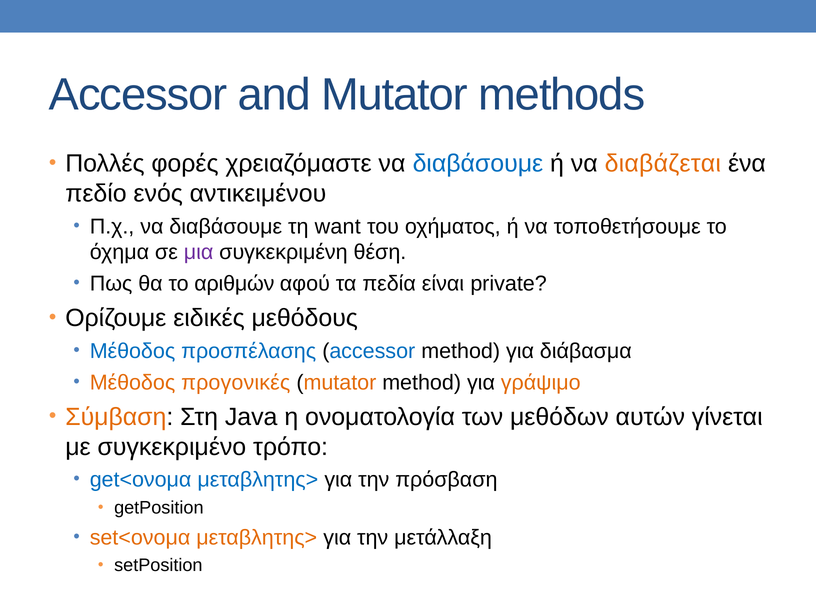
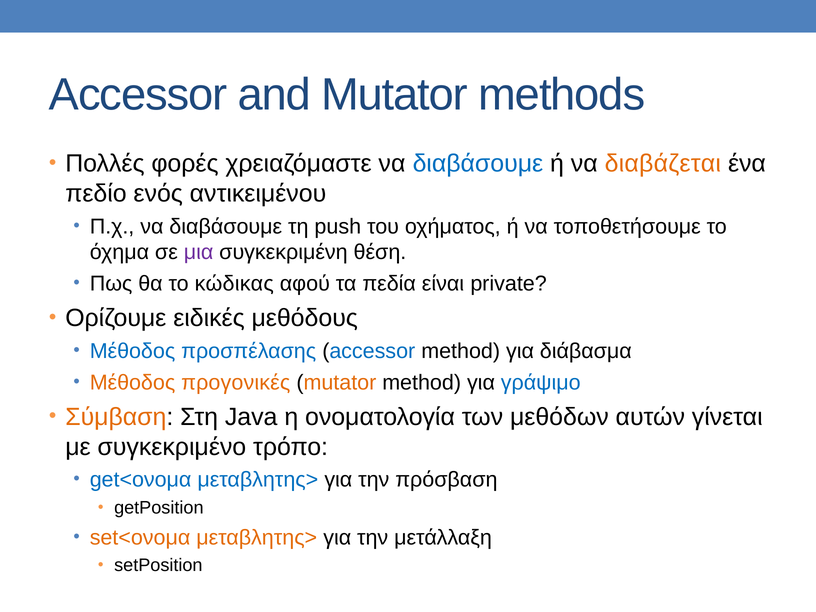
want: want -> push (338, 227)
αριθμών: αριθμών -> κώδικας (234, 284)
γράψιμο colour: orange -> blue (541, 382)
